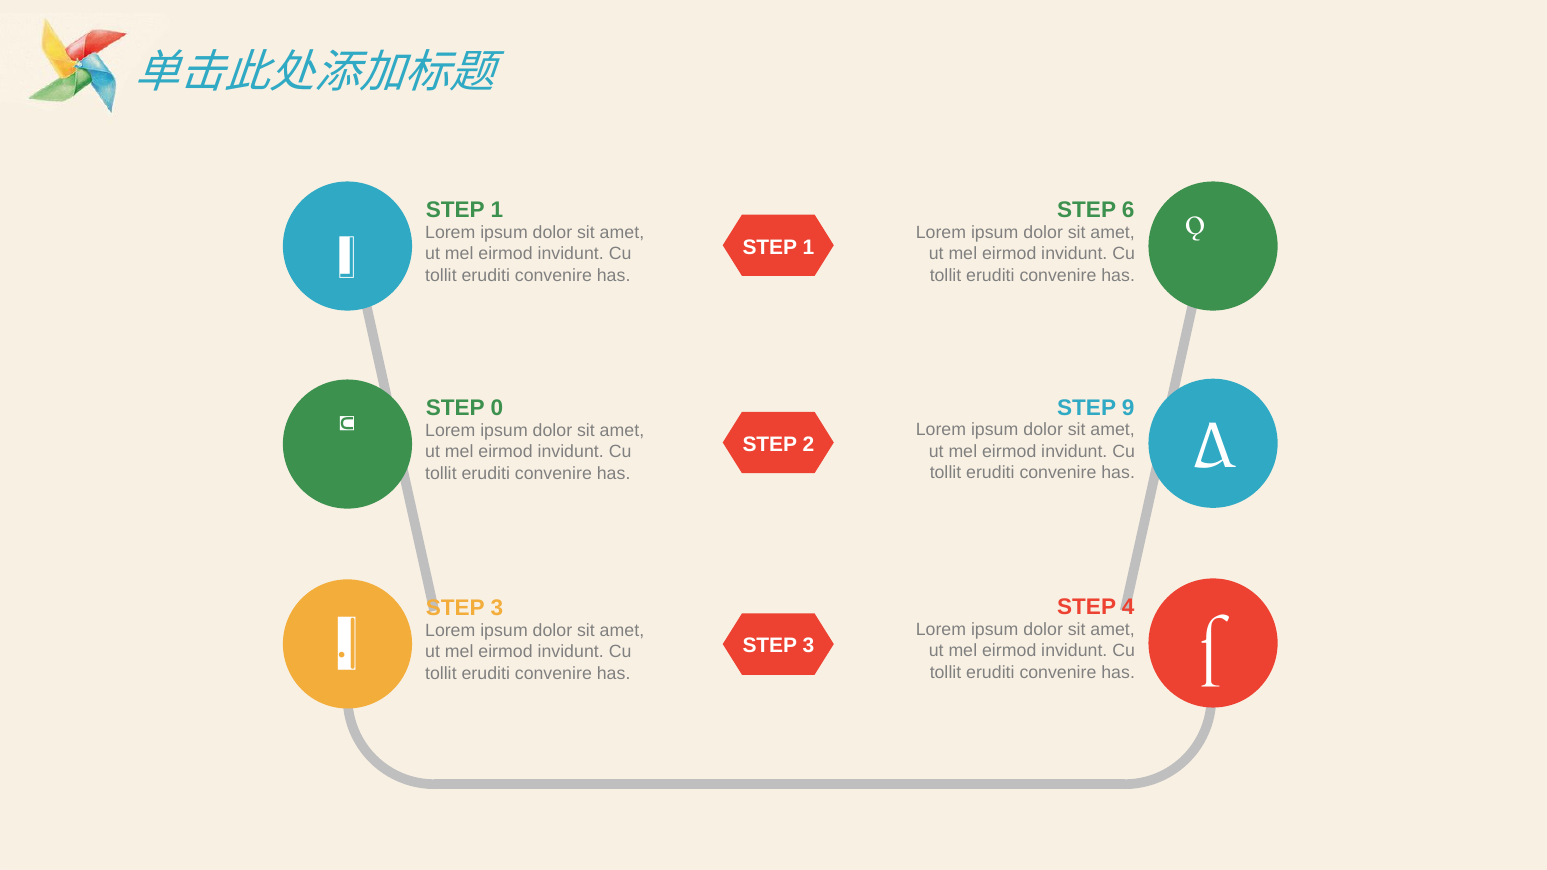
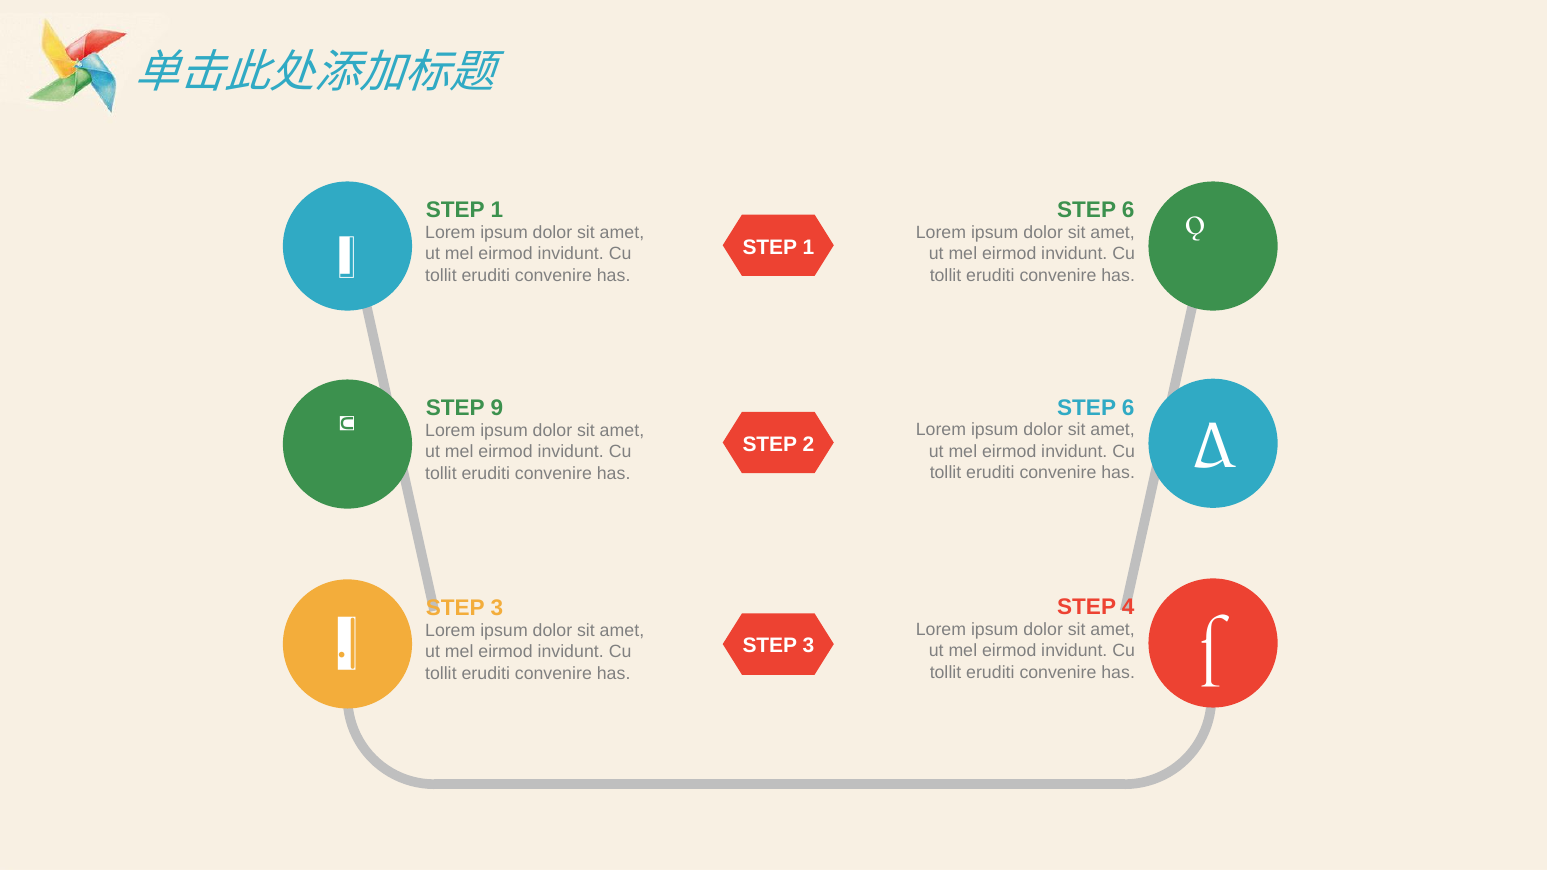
9: 9 -> 6 (1128, 408)
0: 0 -> 9 (497, 409)
